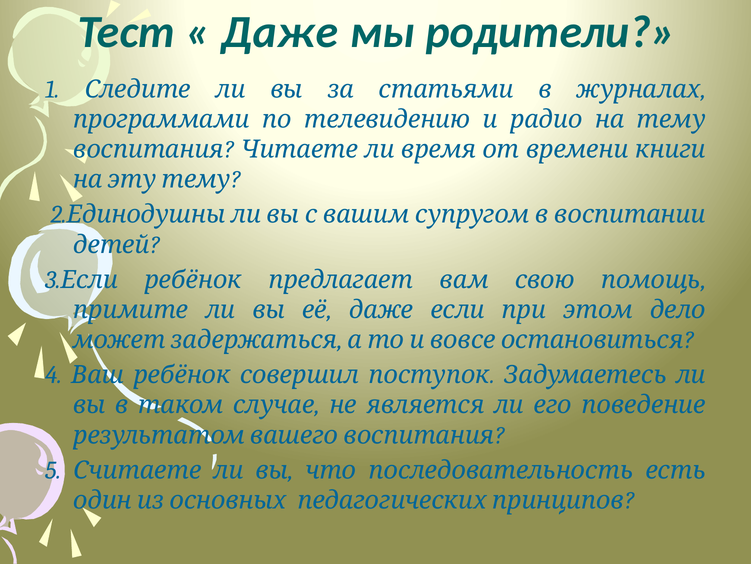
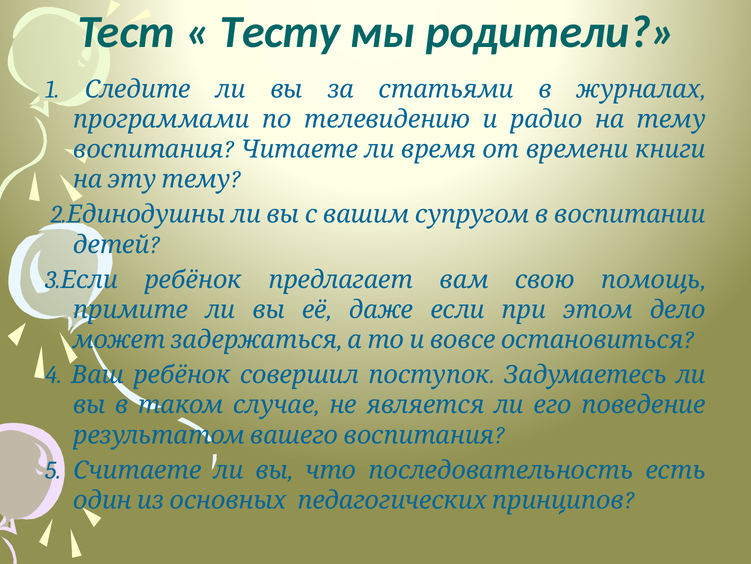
Даже: Даже -> Тесту (280, 32)
